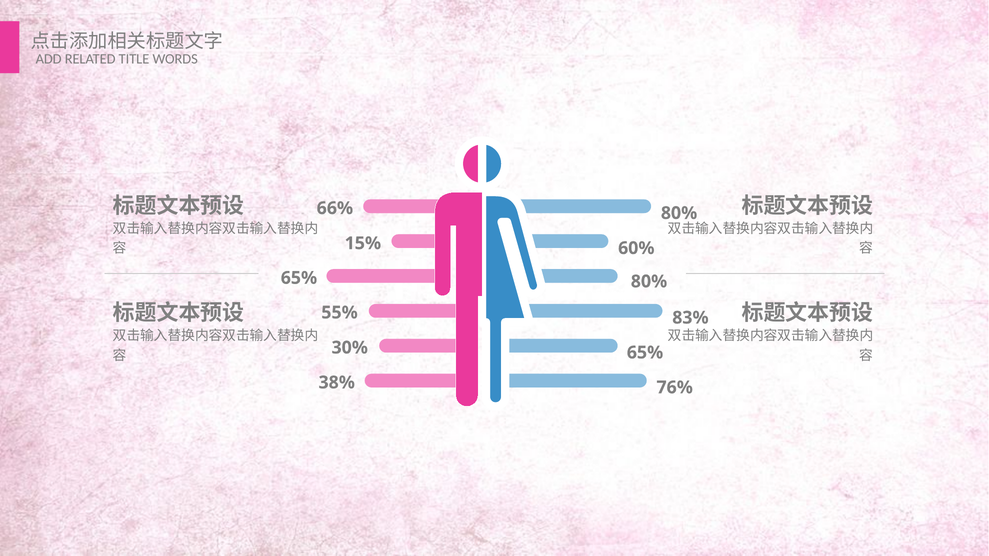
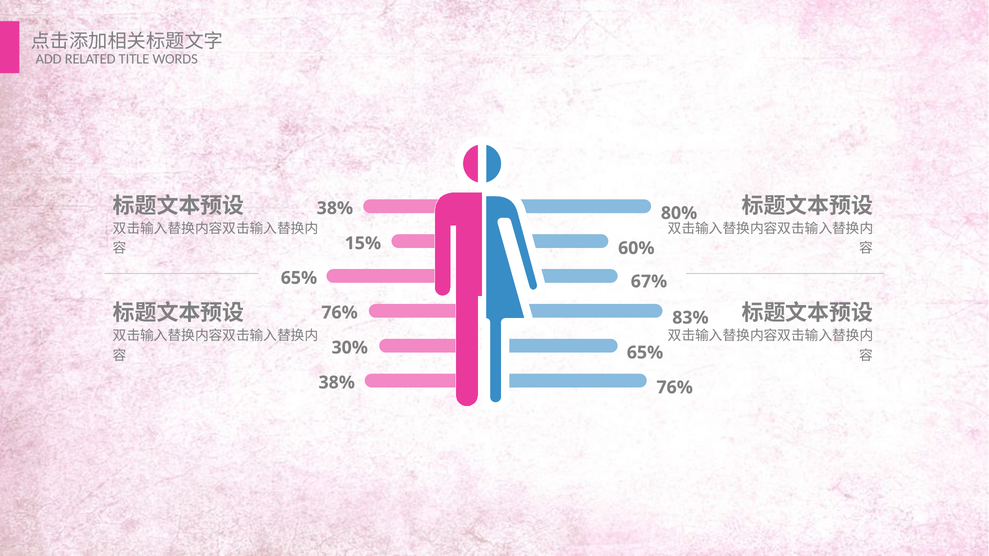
66%: 66% -> 38% (335, 208)
80%: 80% -> 67% (649, 282)
55%: 55% -> 76% (339, 313)
